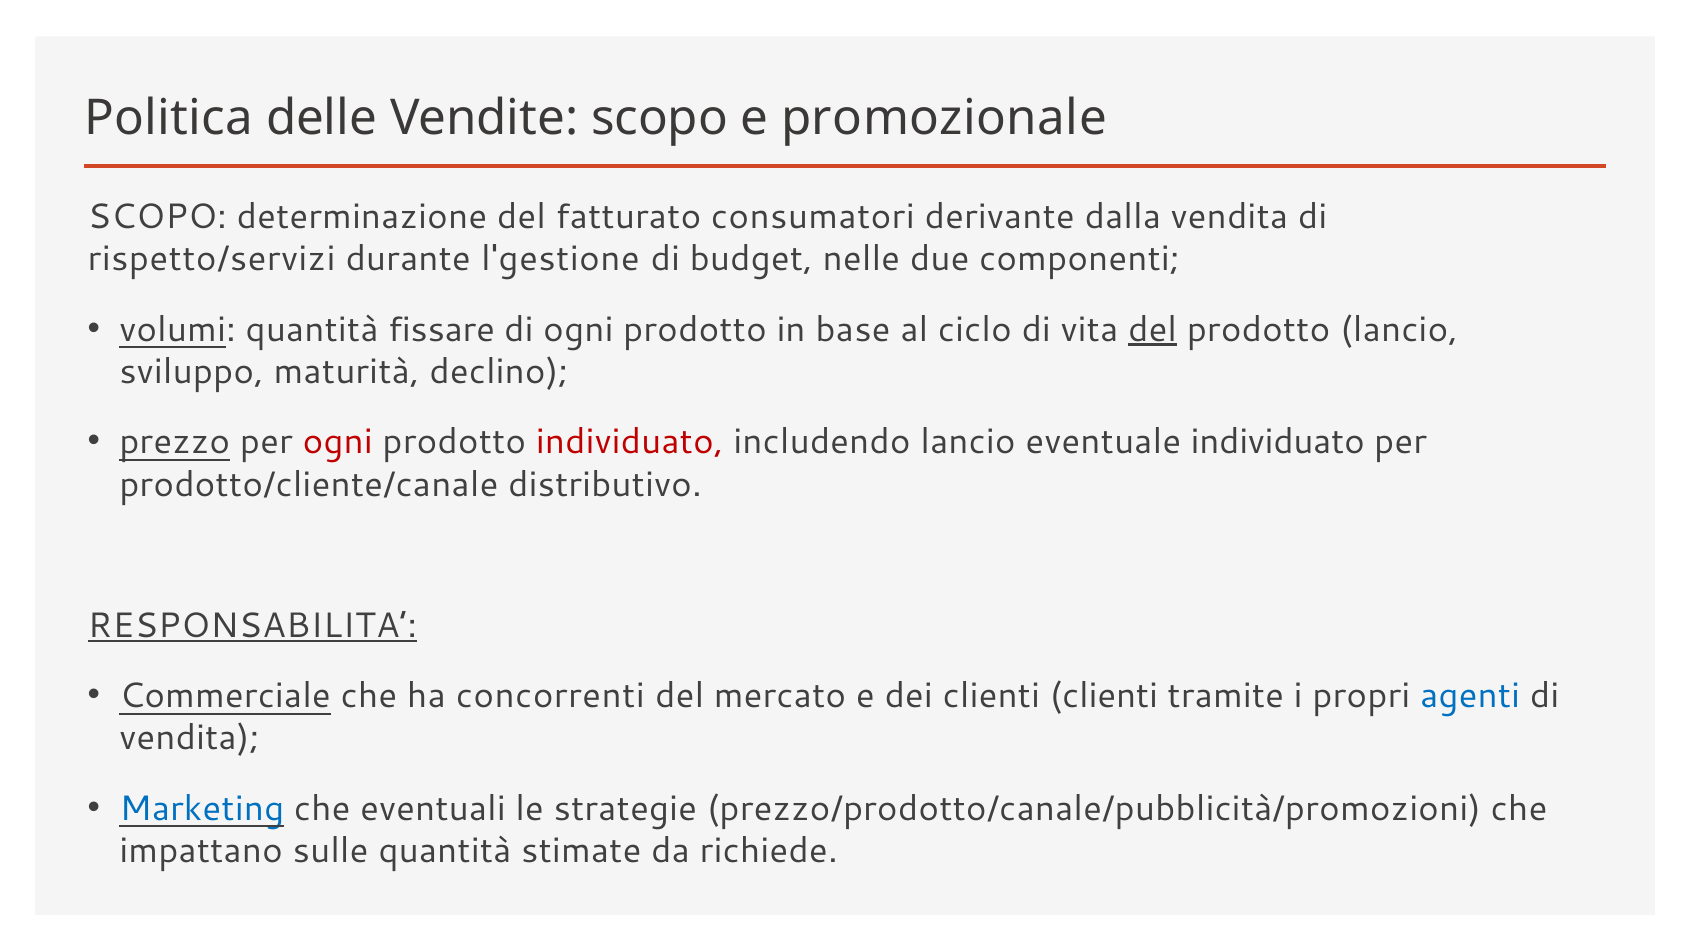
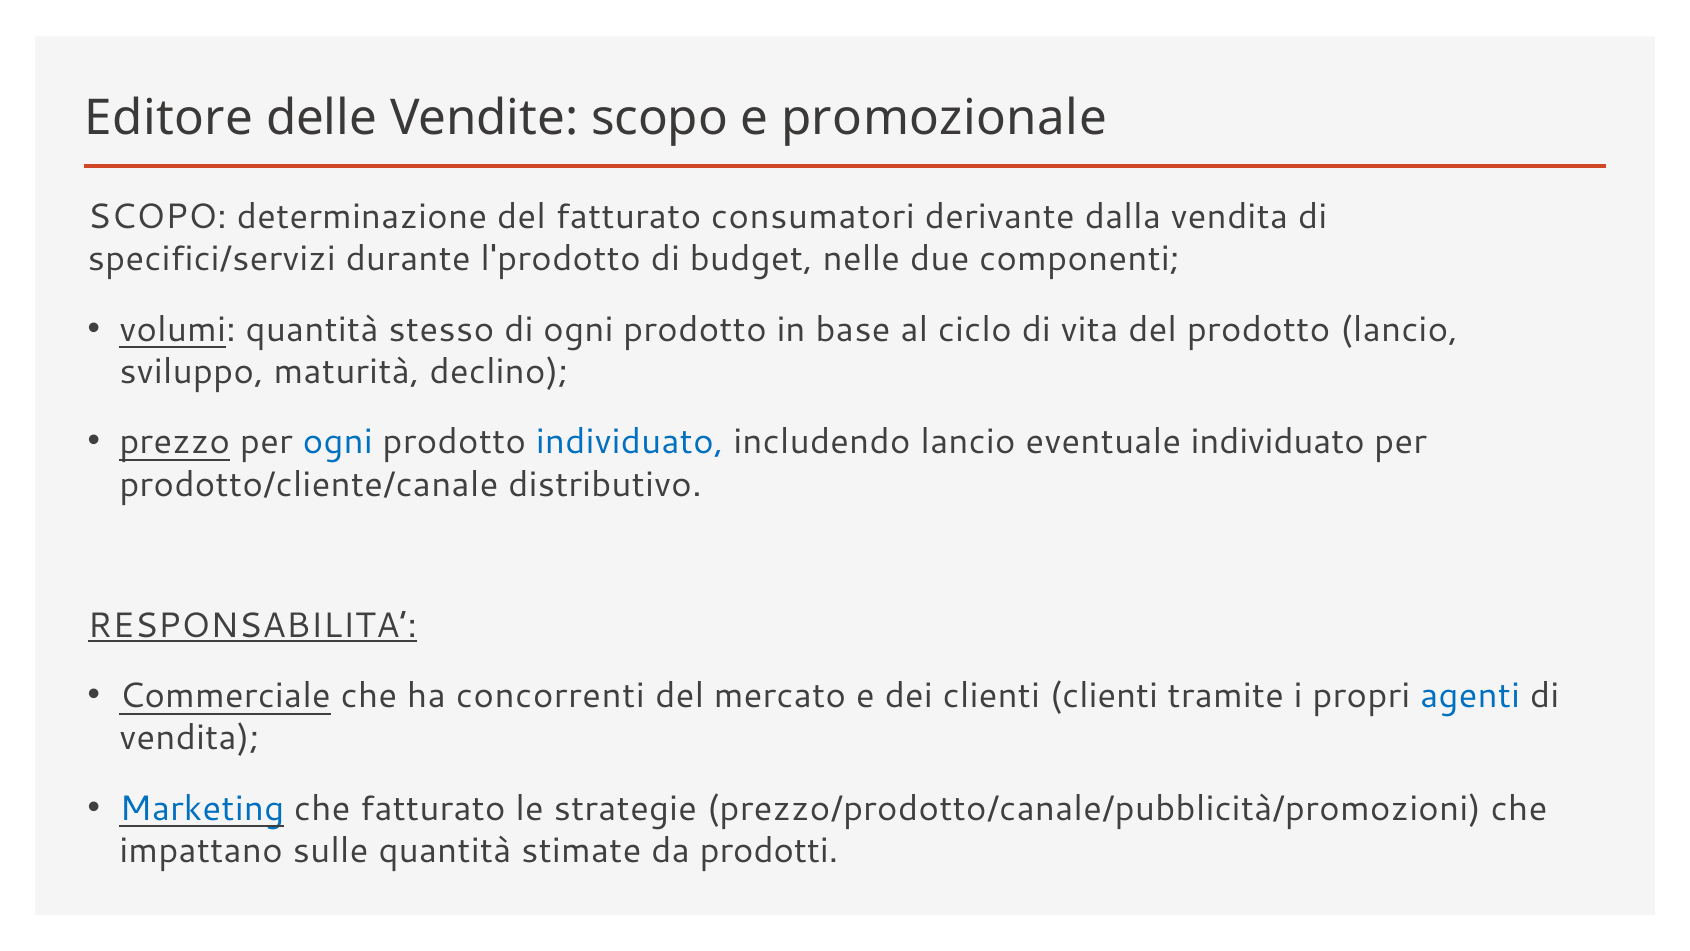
Politica: Politica -> Editore (169, 118)
rispetto/servizi: rispetto/servizi -> specifici/servizi (212, 259)
l'gestione: l'gestione -> l'prodotto (561, 259)
fissare: fissare -> stesso (441, 329)
del underline: present -> none (1153, 329)
ogni colour: red -> blue (338, 442)
individuato colour: red -> blue (630, 442)
che eventuali: eventuali -> fatturato (433, 808)
richiede: richiede -> prodotti (769, 851)
